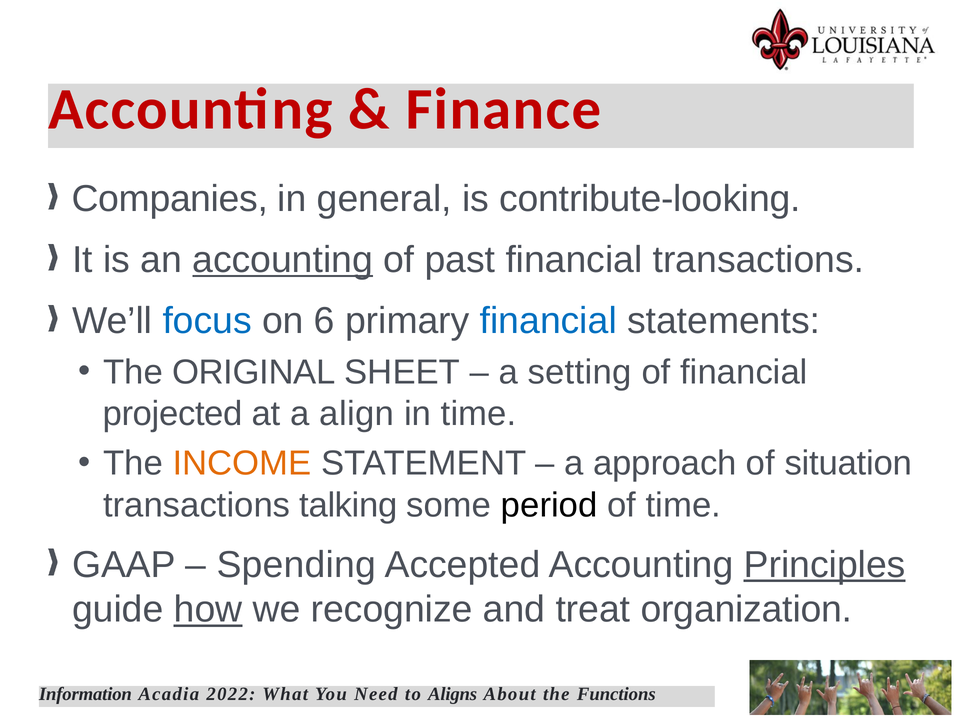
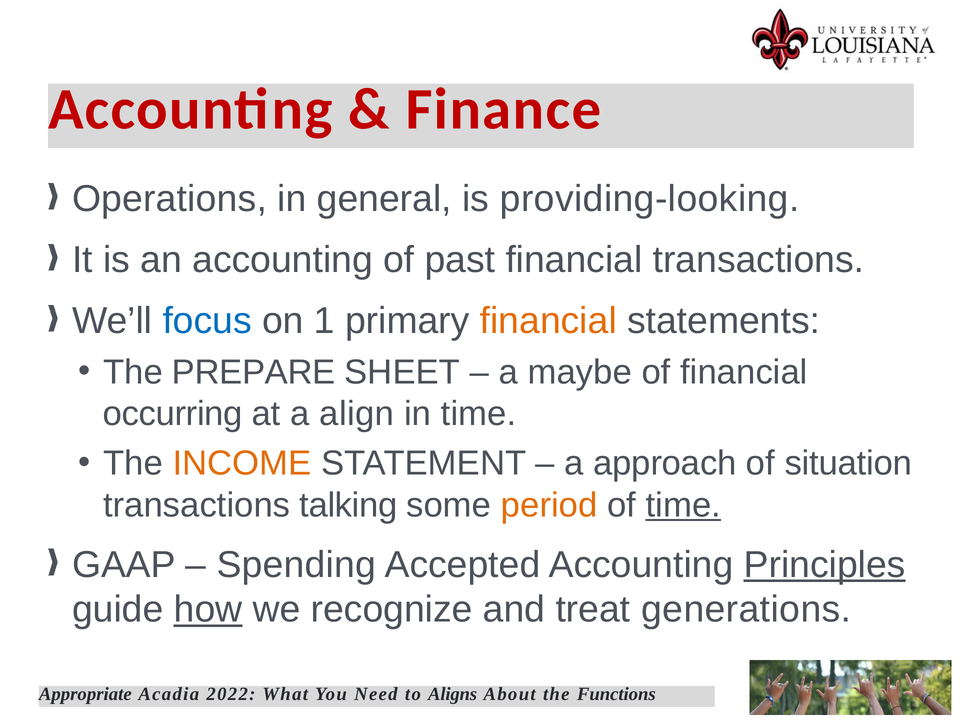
Companies: Companies -> Operations (170, 199)
contribute-looking: contribute-looking -> providing-looking (650, 199)
accounting underline: present -> none (283, 260)
6: 6 -> 1 (324, 321)
financial colour: blue -> orange (548, 321)
ORIGINAL: ORIGINAL -> PREPARE (254, 372)
setting: setting -> maybe (580, 372)
projected: projected -> occurring (173, 413)
period colour: black -> orange (549, 505)
time underline: none -> present (683, 505)
organization: organization -> generations (746, 609)
Information: Information -> Appropriate (85, 694)
